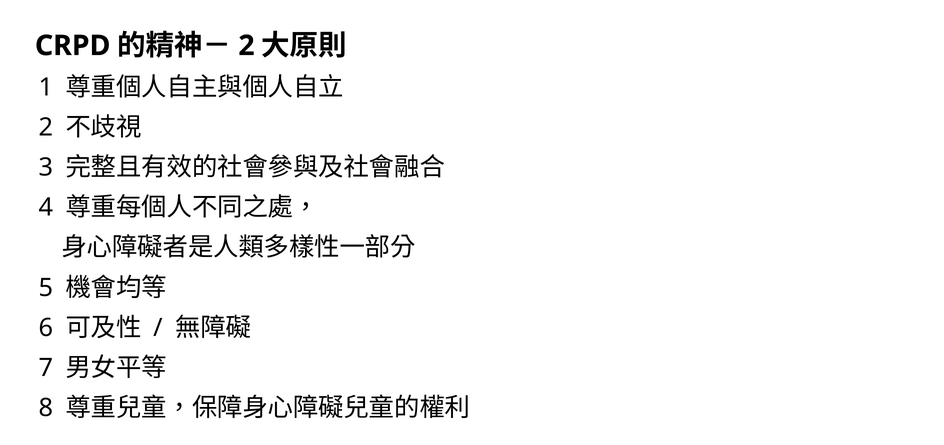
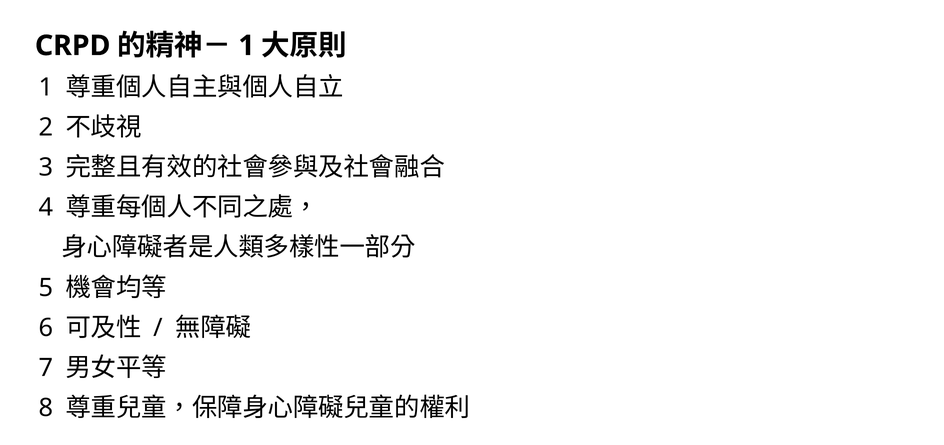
2: 2 -> 1 (247, 46)
